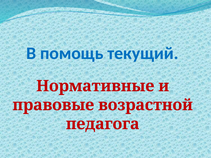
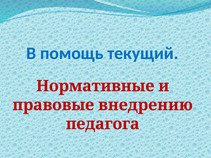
возрастной: возрастной -> внедрению (145, 105)
